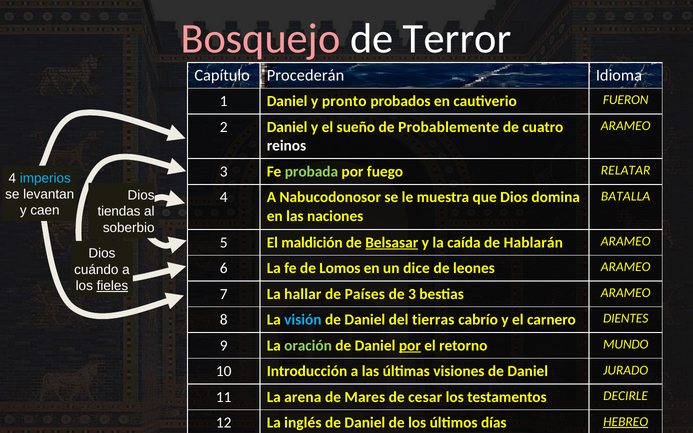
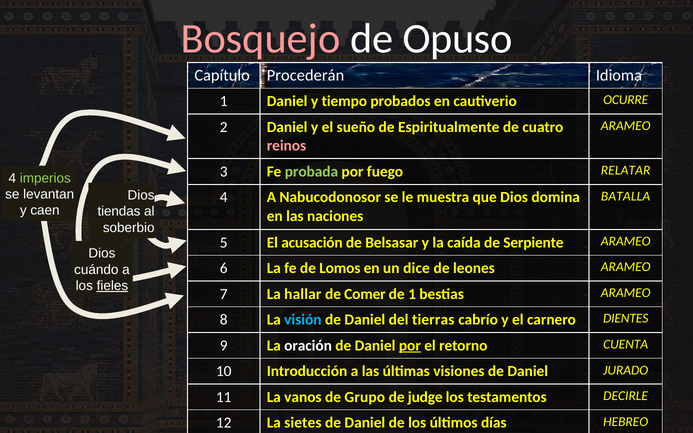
Terror: Terror -> Opuso (458, 39)
pronto: pronto -> tiempo (344, 101)
FUERON: FUERON -> OCURRE (626, 100)
Probablemente: Probablemente -> Espiritualmente (449, 127)
reinos colour: white -> pink (286, 146)
imperios colour: light blue -> light green (45, 178)
maldición: maldición -> acusación (312, 243)
Belsasar underline: present -> none (392, 243)
Hablarán: Hablarán -> Serpiente (533, 243)
Países: Países -> Comer (365, 294)
de 3: 3 -> 1 (412, 294)
oración colour: light green -> white (308, 346)
MUNDO: MUNDO -> CUENTA (626, 344)
arena: arena -> vanos (303, 397)
Mares: Mares -> Grupo (365, 397)
cesar: cesar -> judge (425, 397)
inglés: inglés -> sietes (303, 423)
HEBREO underline: present -> none (626, 422)
